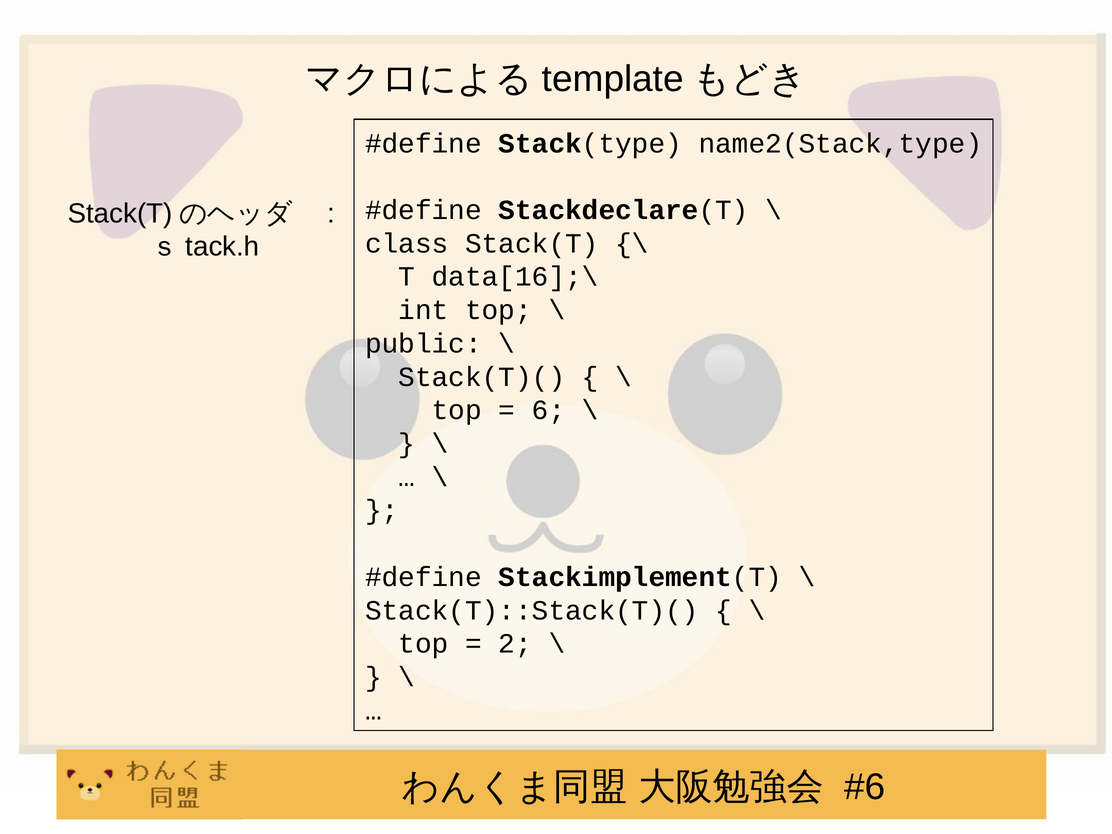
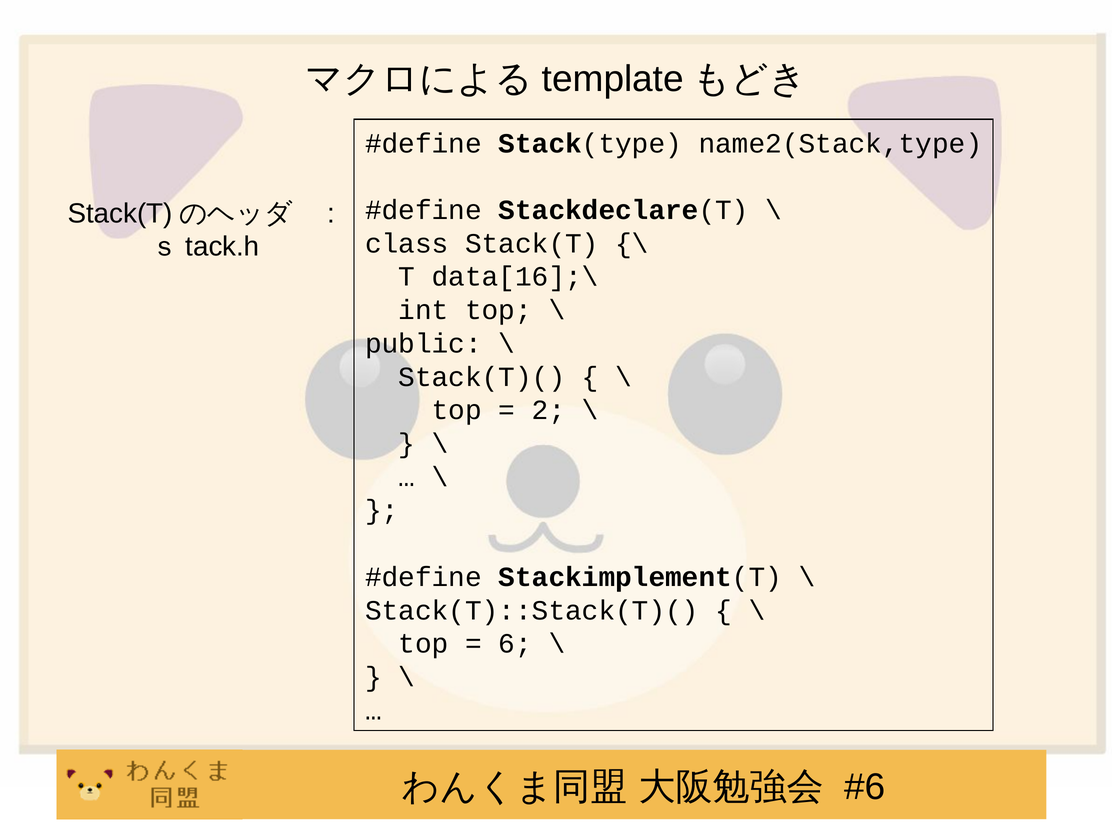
6: 6 -> 2 (549, 410)
2: 2 -> 6 (515, 644)
